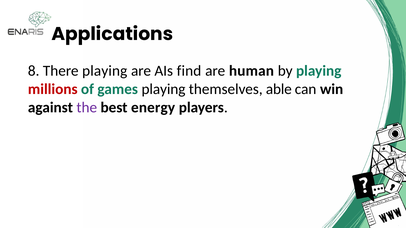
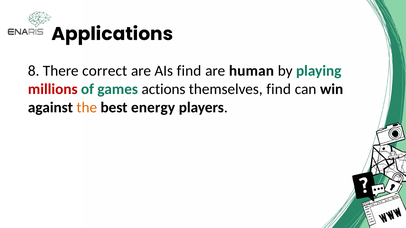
There playing: playing -> correct (105, 71)
games playing: playing -> actions (163, 89)
themselves able: able -> find (279, 89)
the colour: purple -> orange (87, 108)
